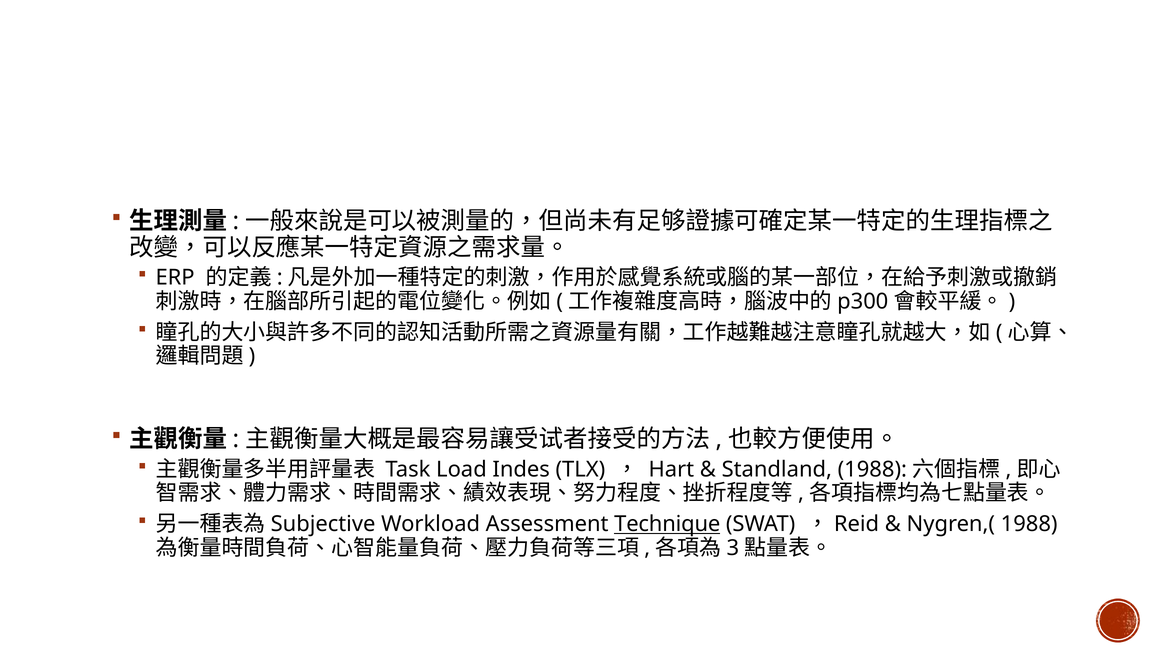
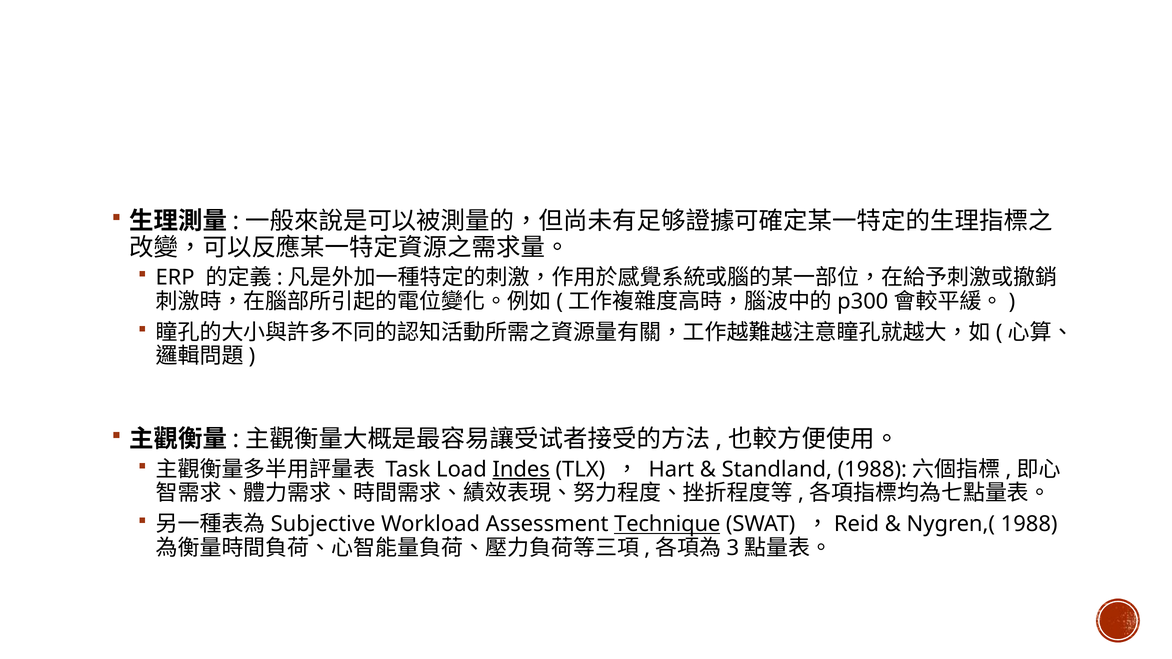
Indes underline: none -> present (521, 469)
